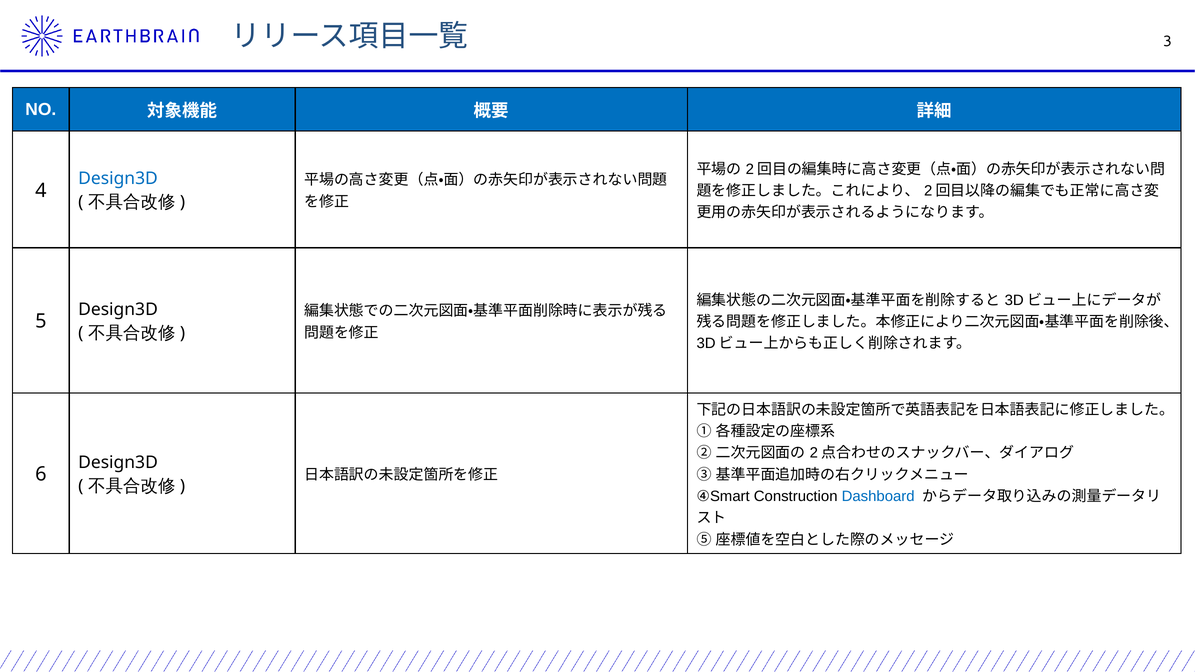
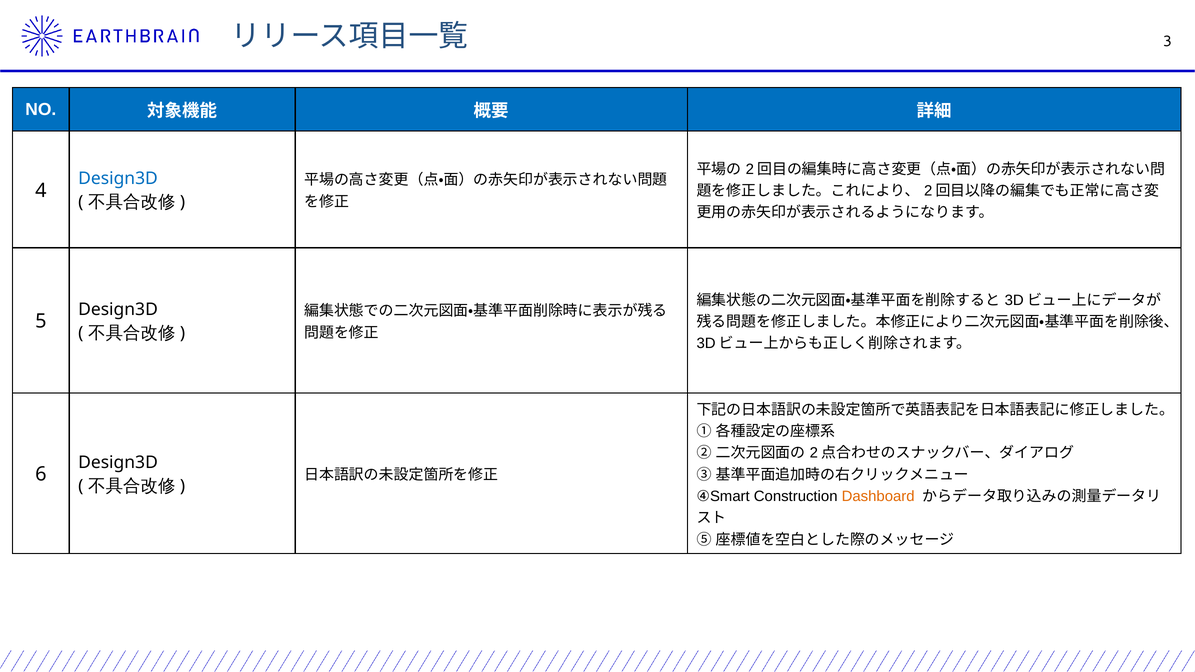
Dashboard colour: blue -> orange (878, 497)
